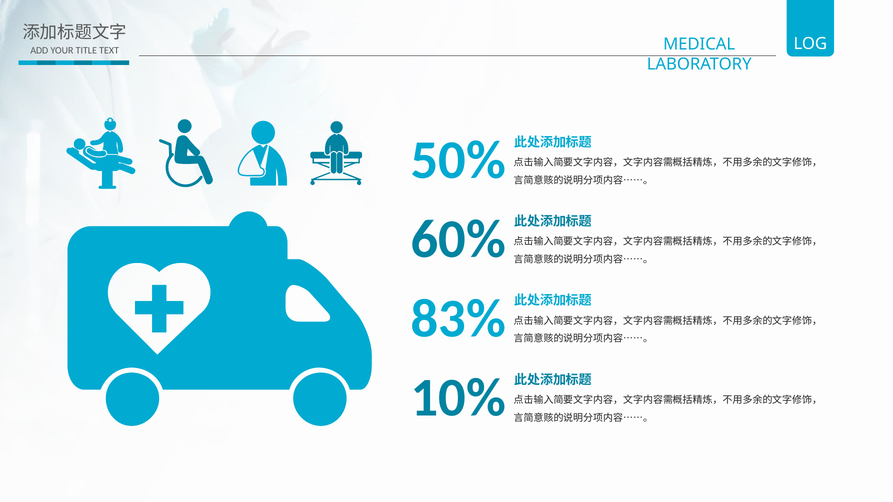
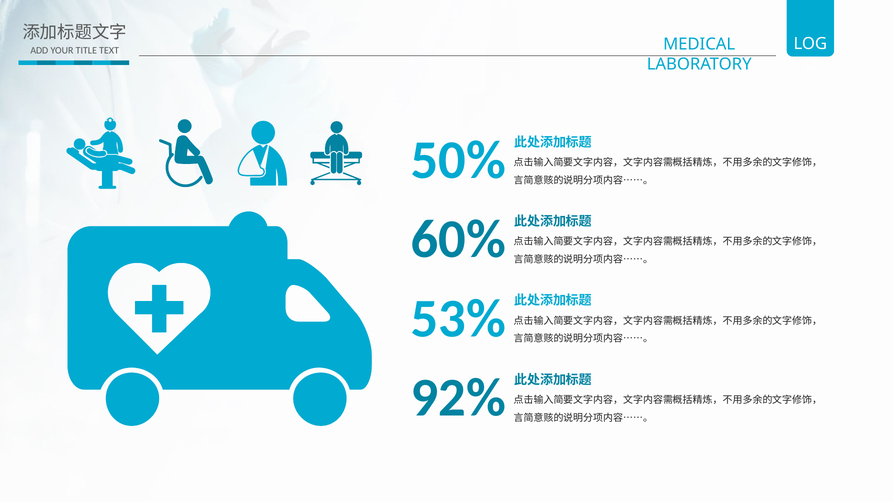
83%: 83% -> 53% (458, 319)
10%: 10% -> 92% (458, 398)
